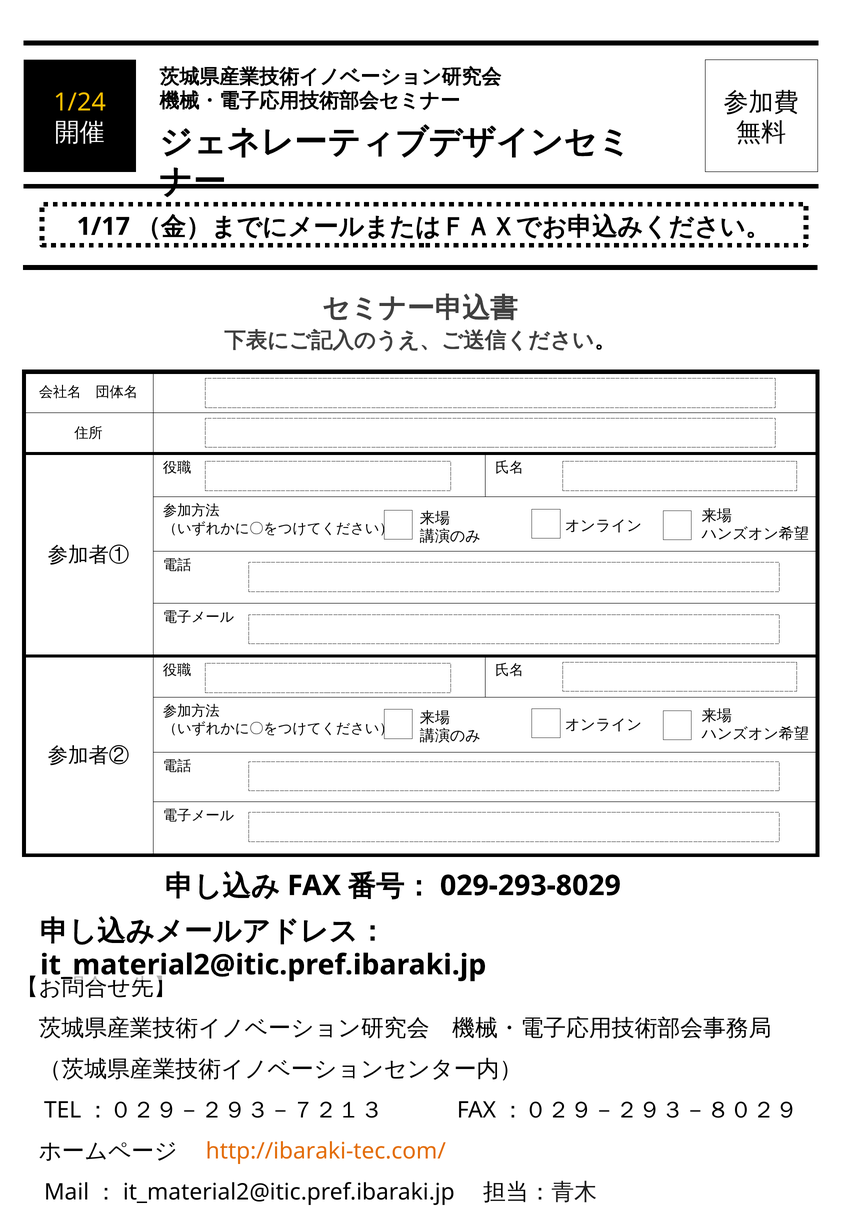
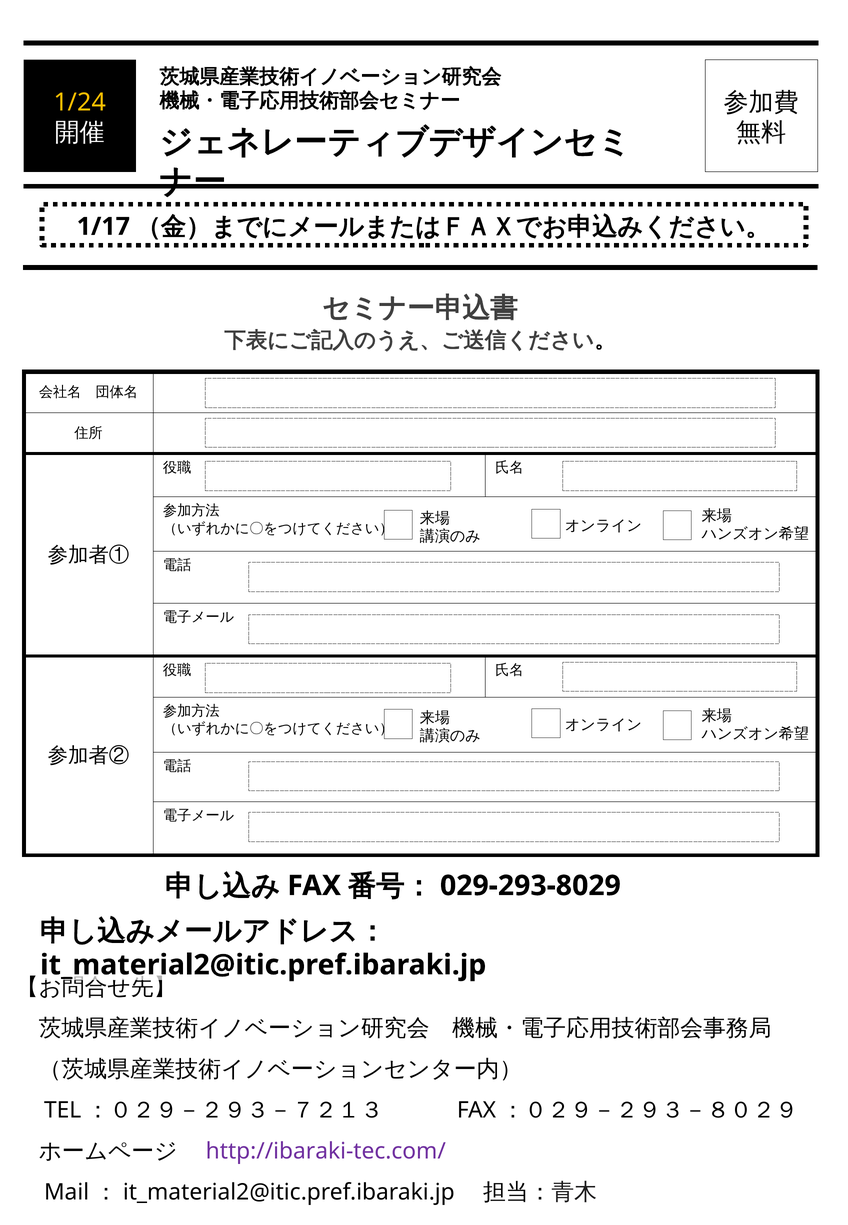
http://ibaraki-tec.com/ colour: orange -> purple (326, 1151)
